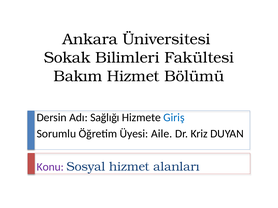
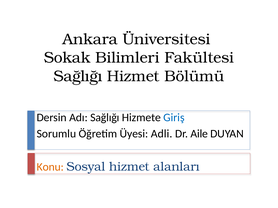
Bakım: Bakım -> Sağlığı (78, 76)
Aile: Aile -> Adli (162, 134)
Kriz: Kriz -> Aile (199, 134)
Konu colour: purple -> orange (50, 167)
